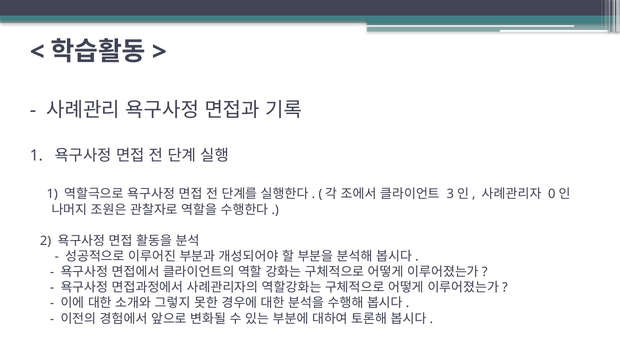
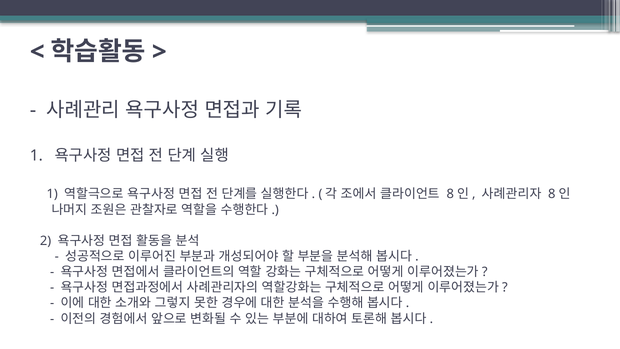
3: 3 -> 8 (450, 194)
0: 0 -> 8 (552, 194)
